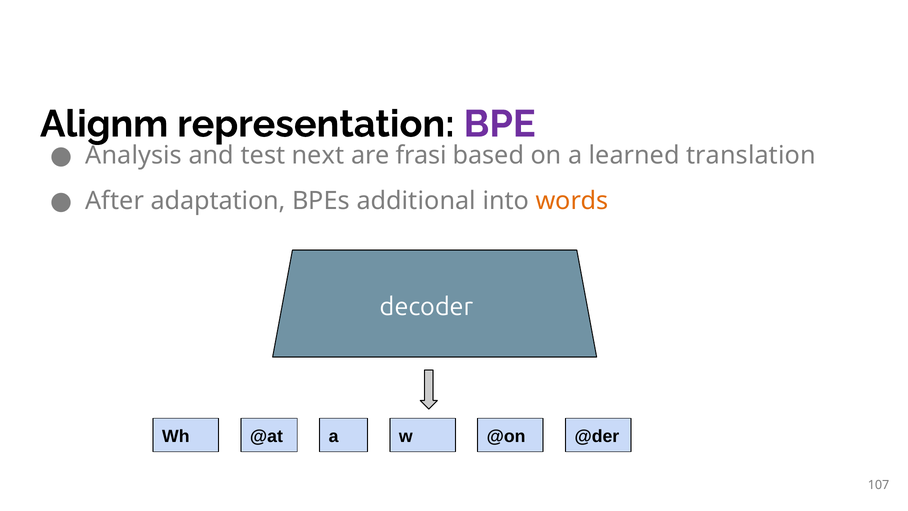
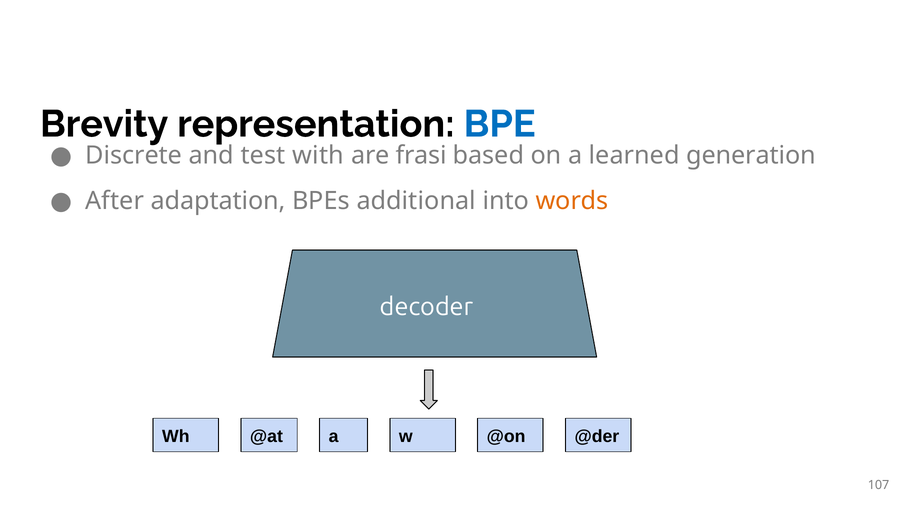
Alignm: Alignm -> Brevity (104, 124)
BPE colour: purple -> blue (500, 124)
Analysis: Analysis -> Discrete (134, 156)
next: next -> with (318, 156)
translation: translation -> generation (751, 156)
